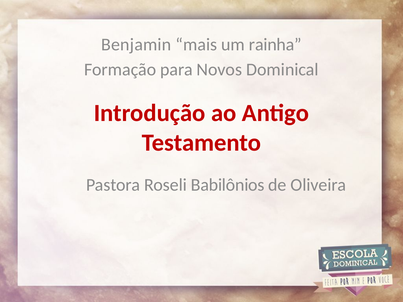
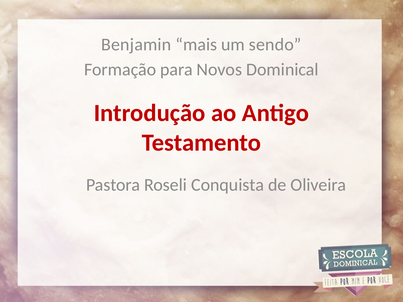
rainha: rainha -> sendo (275, 45)
Babilônios: Babilônios -> Conquista (228, 185)
